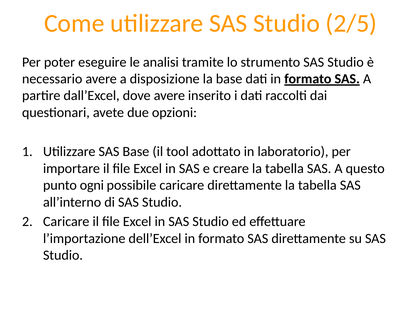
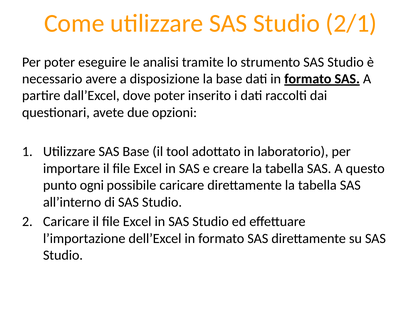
2/5: 2/5 -> 2/1 (351, 23)
dove avere: avere -> poter (169, 96)
